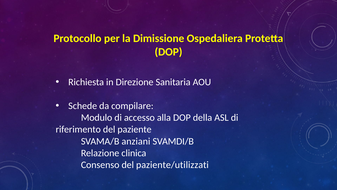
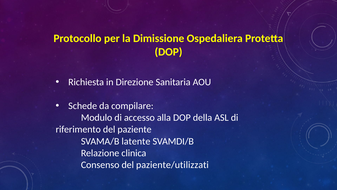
anziani: anziani -> latente (136, 141)
